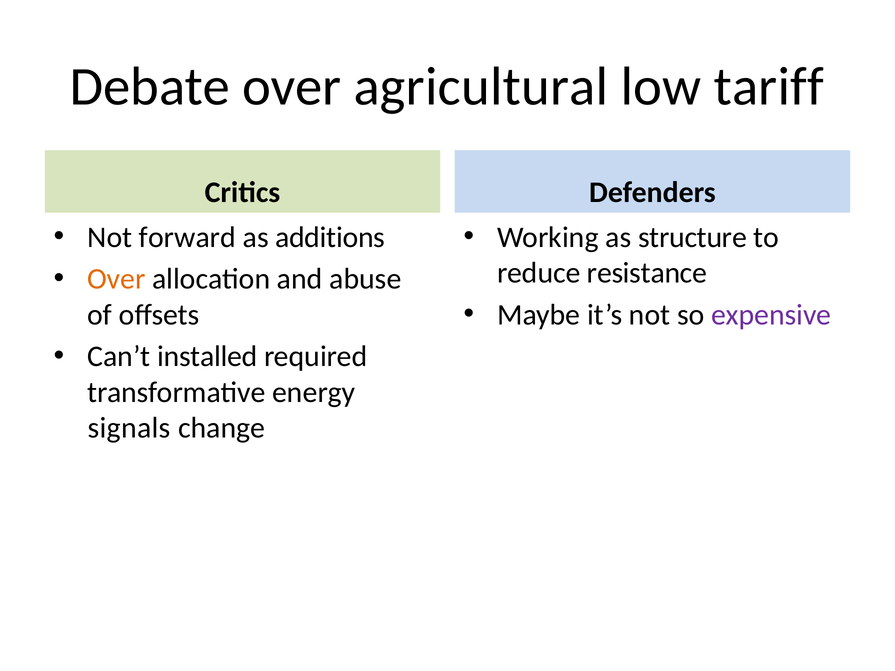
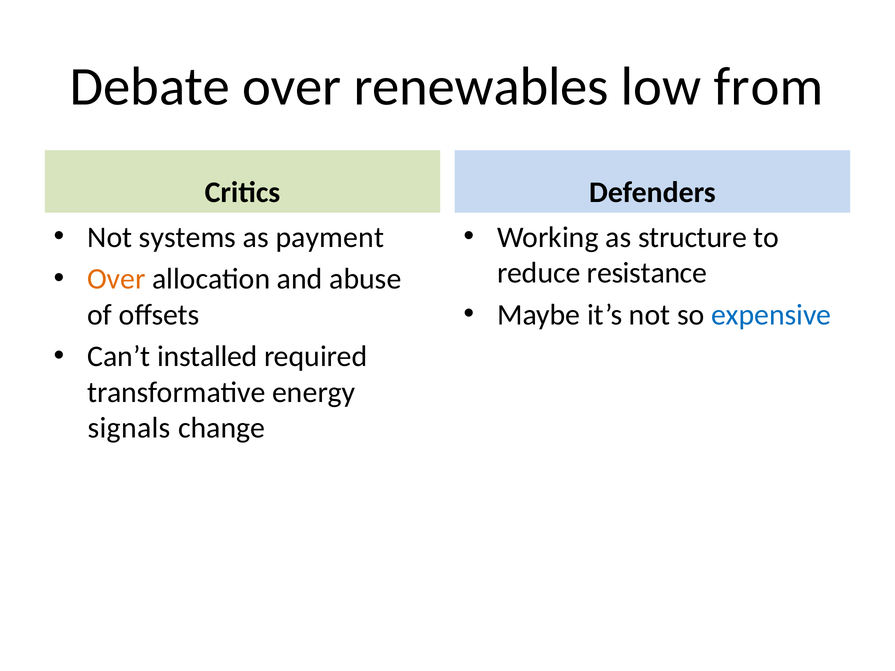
agricultural: agricultural -> renewables (481, 87)
tariff: tariff -> from (769, 87)
forward: forward -> systems (188, 237)
additions: additions -> payment (330, 237)
expensive colour: purple -> blue (771, 315)
